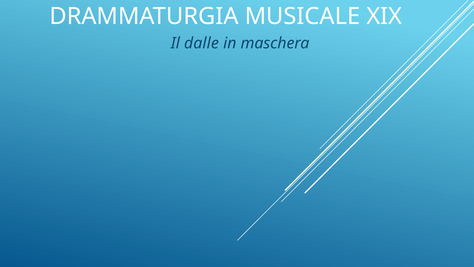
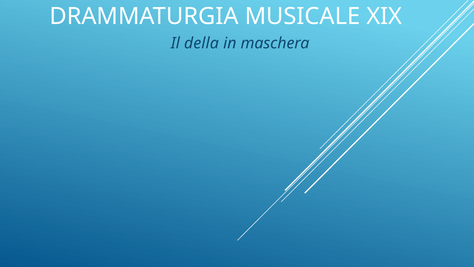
dalle: dalle -> della (201, 43)
